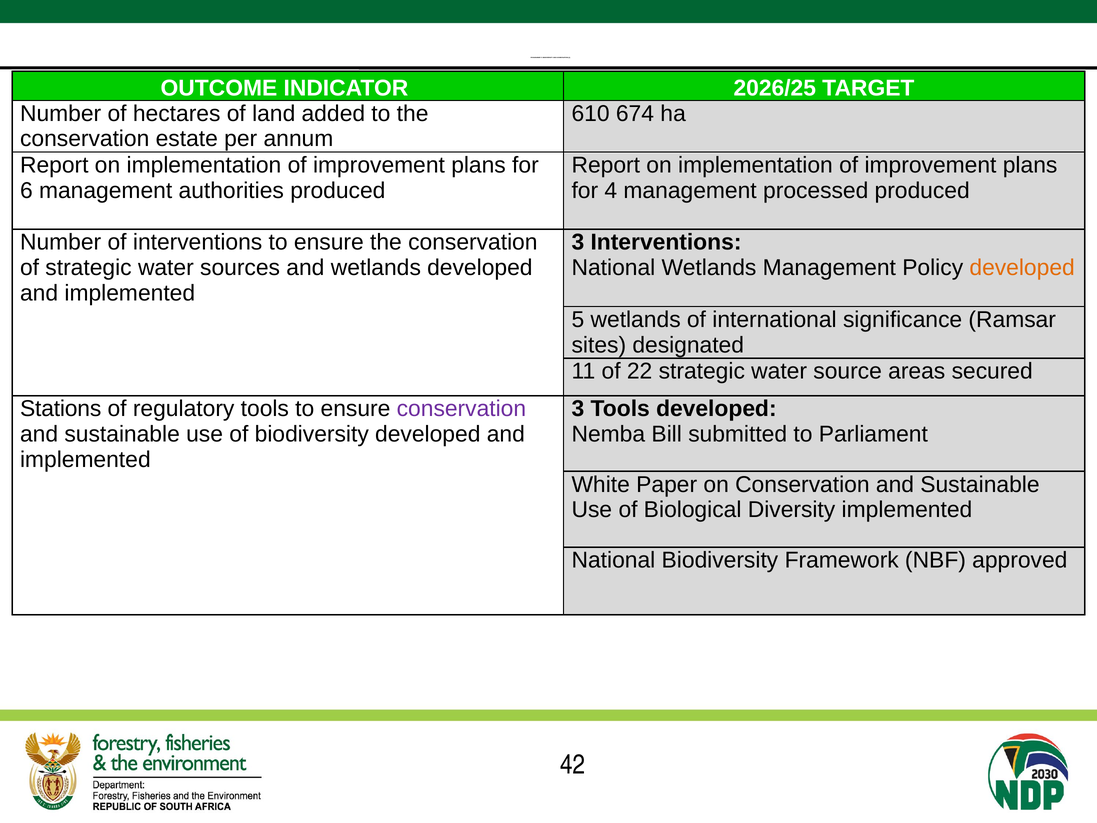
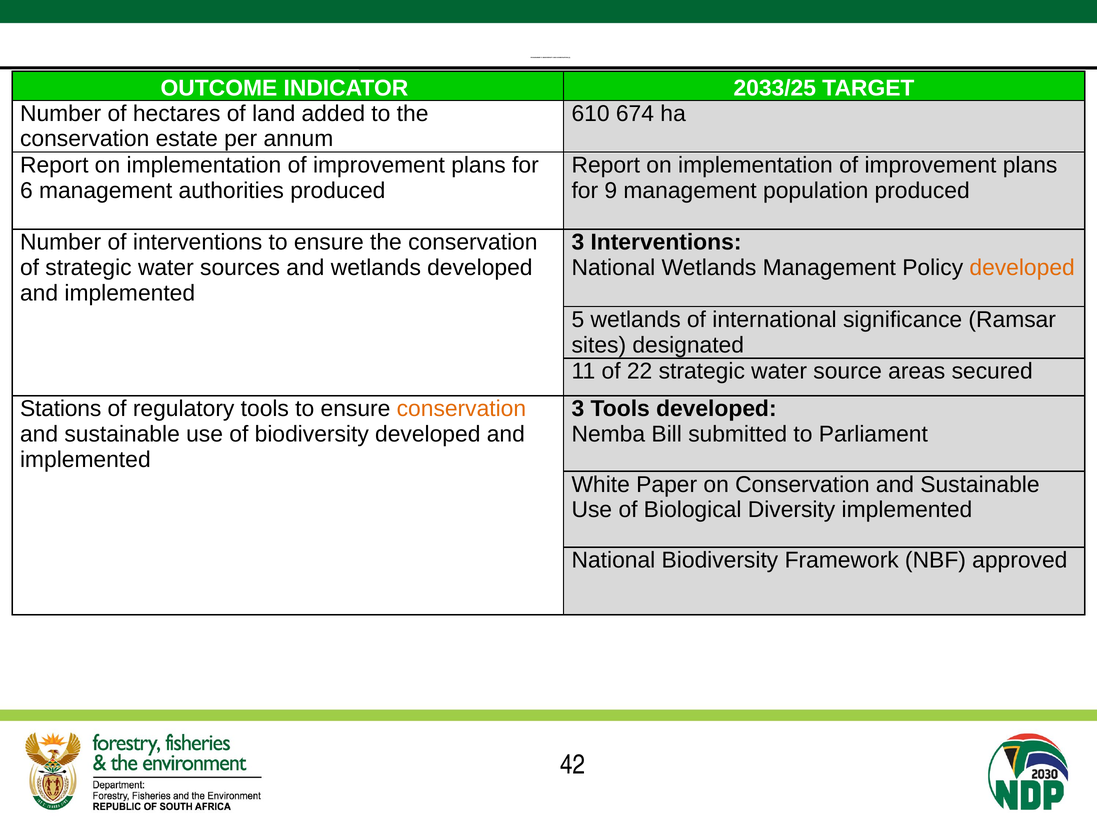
2026/25: 2026/25 -> 2033/25 (775, 88)
4: 4 -> 9 (611, 190)
processed: processed -> population (816, 190)
conservation colour: purple -> orange (461, 409)
